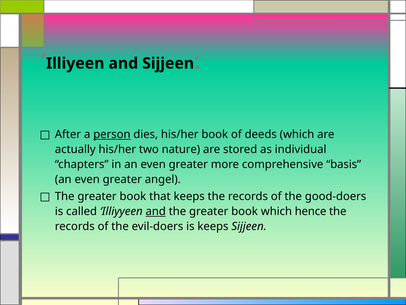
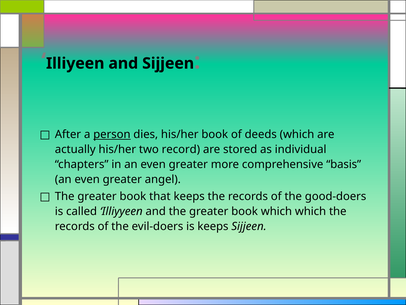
nature: nature -> record (181, 149)
and underline: present -> none (156, 211)
which hence: hence -> which (311, 211)
